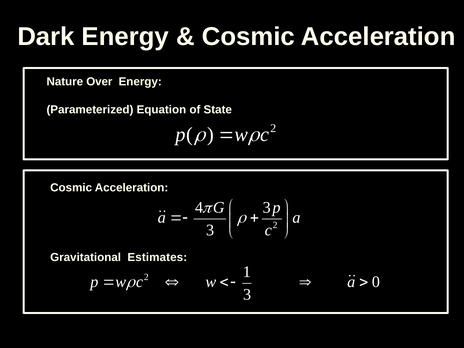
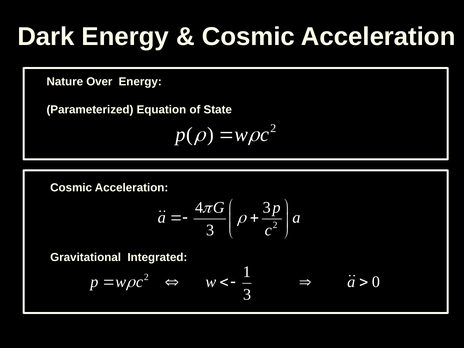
Estimates: Estimates -> Integrated (157, 257)
